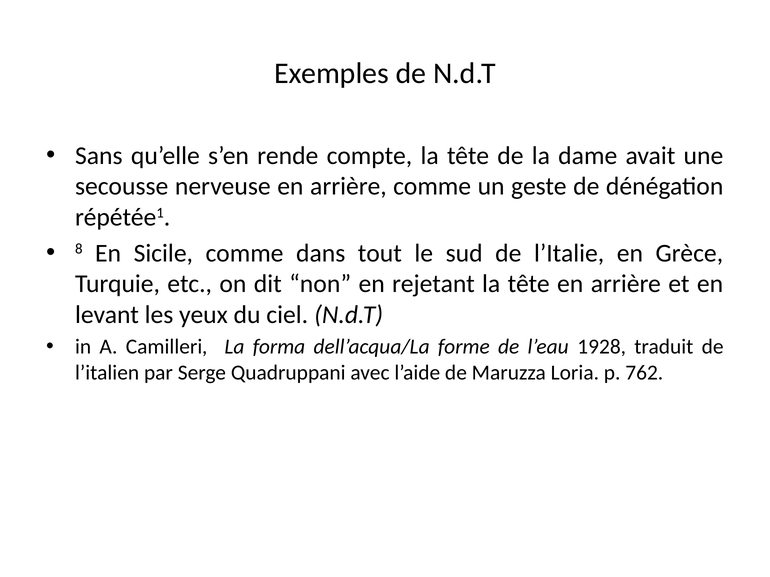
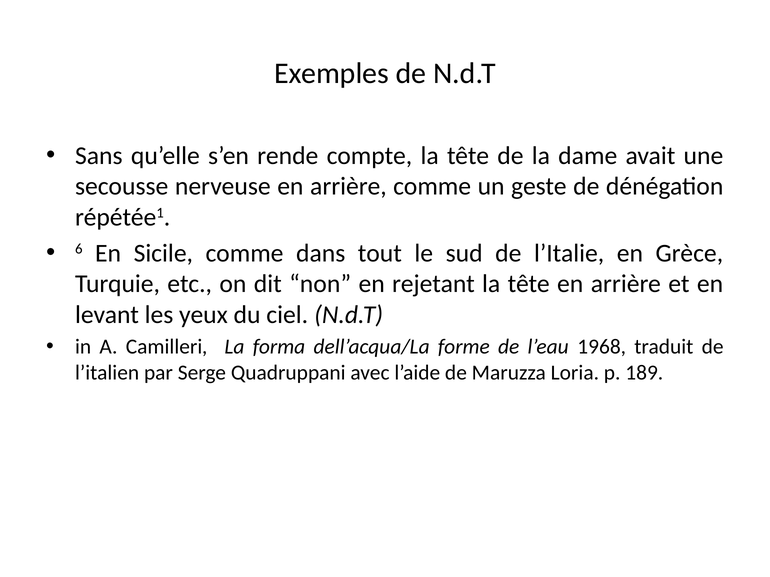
8: 8 -> 6 (79, 249)
1928: 1928 -> 1968 (602, 347)
762: 762 -> 189 (644, 373)
